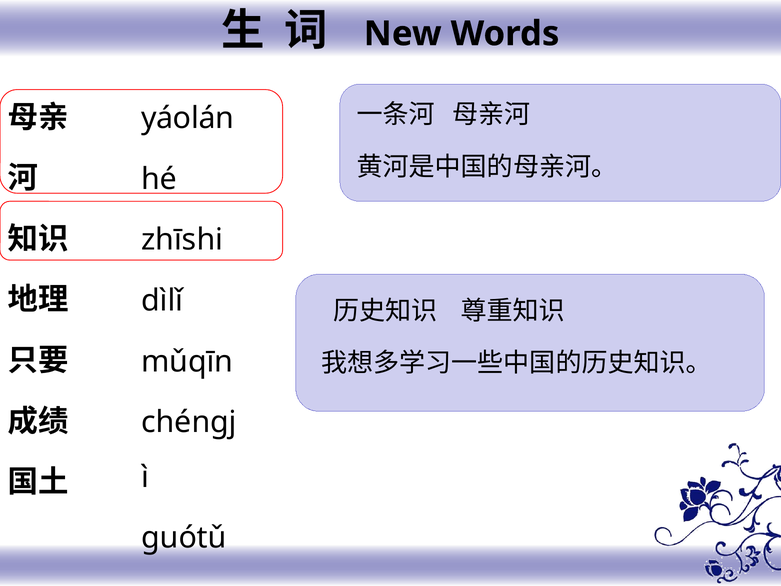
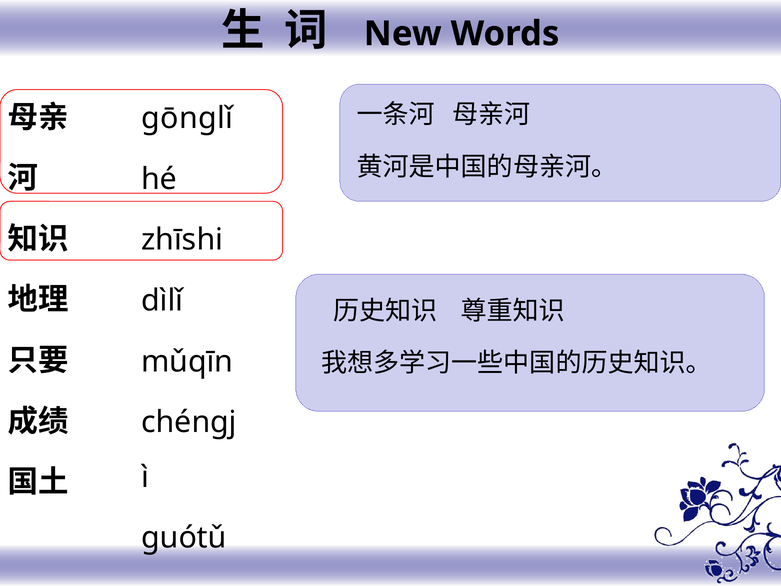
yáolán: yáolán -> gōnglǐ (187, 118)
